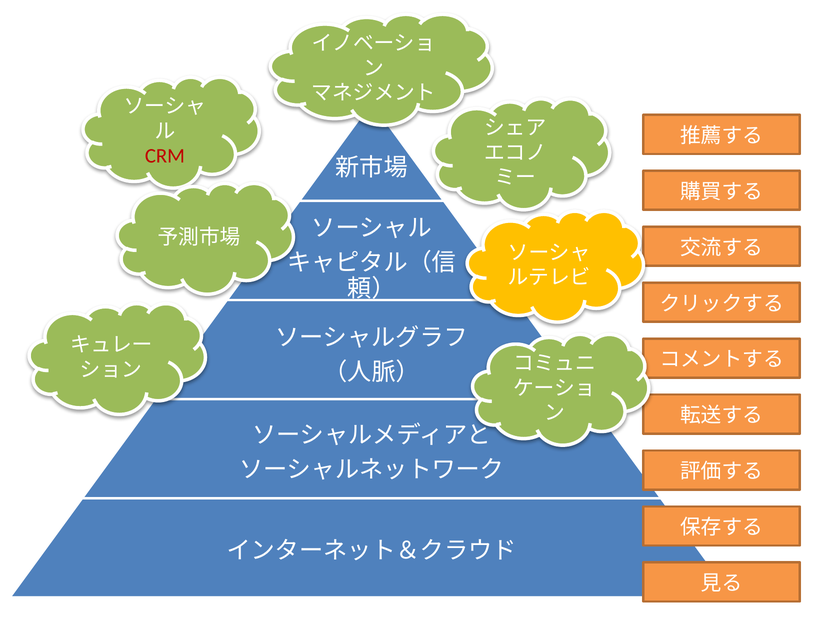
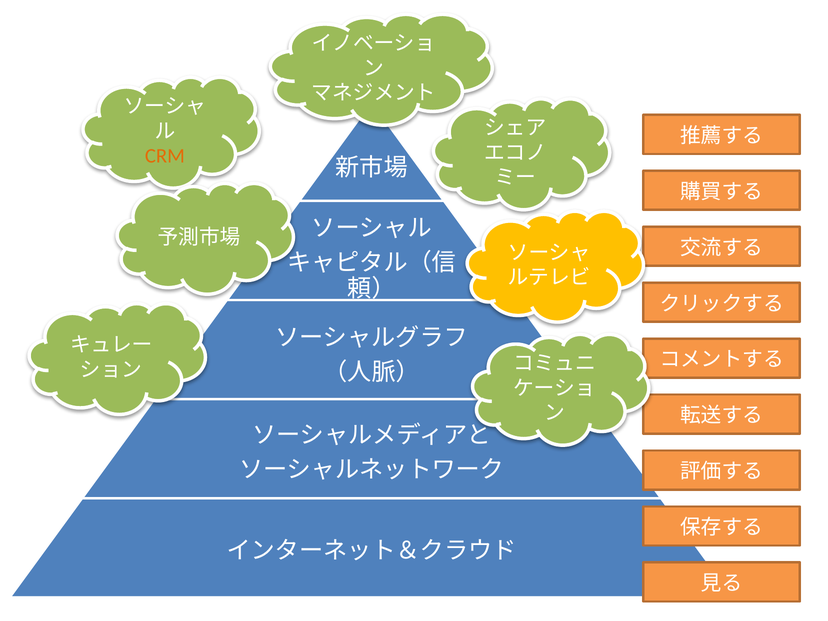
CRM colour: red -> orange (165, 156)
